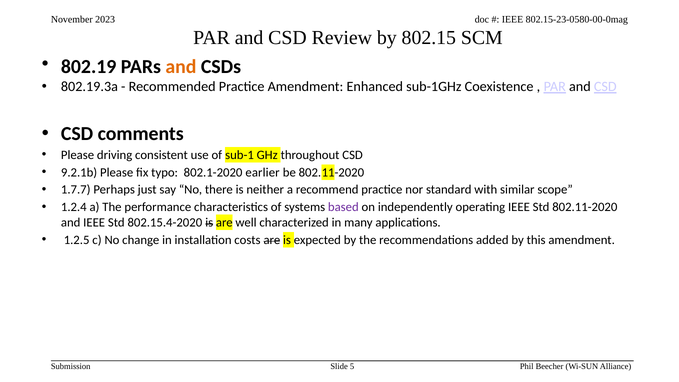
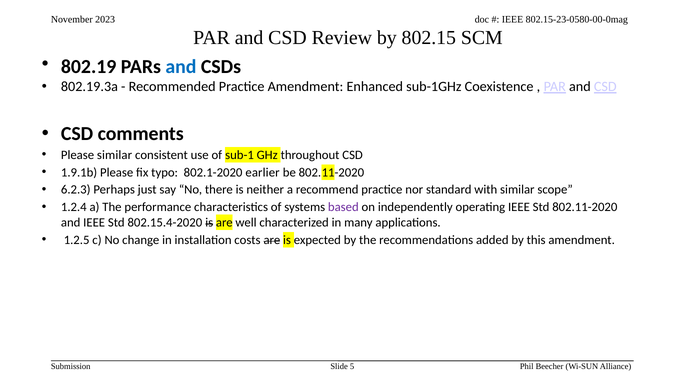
and colour: orange -> blue (181, 67)
Please driving: driving -> similar (115, 155)
9.2.1b: 9.2.1b -> 1.9.1b (79, 172)
1.7.7: 1.7.7 -> 6.2.3 (76, 190)
